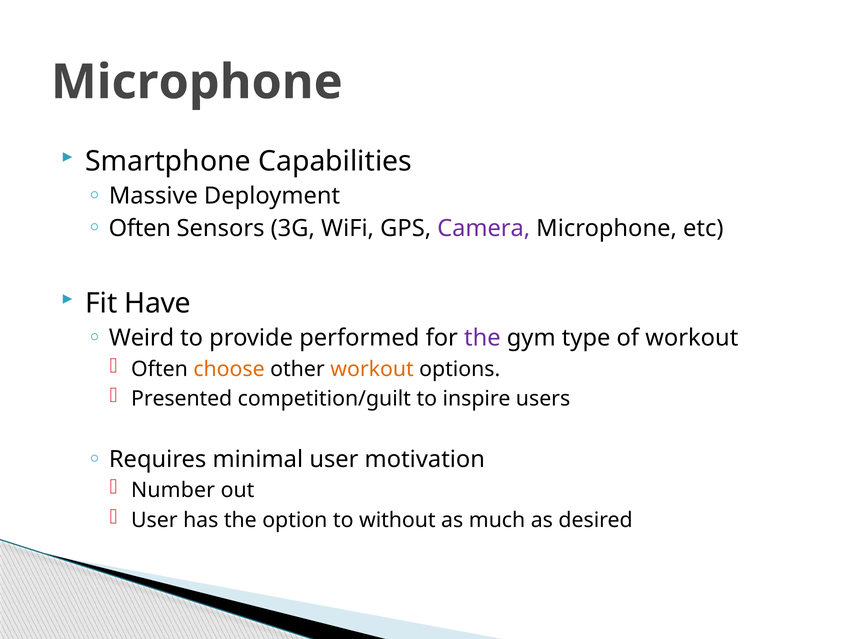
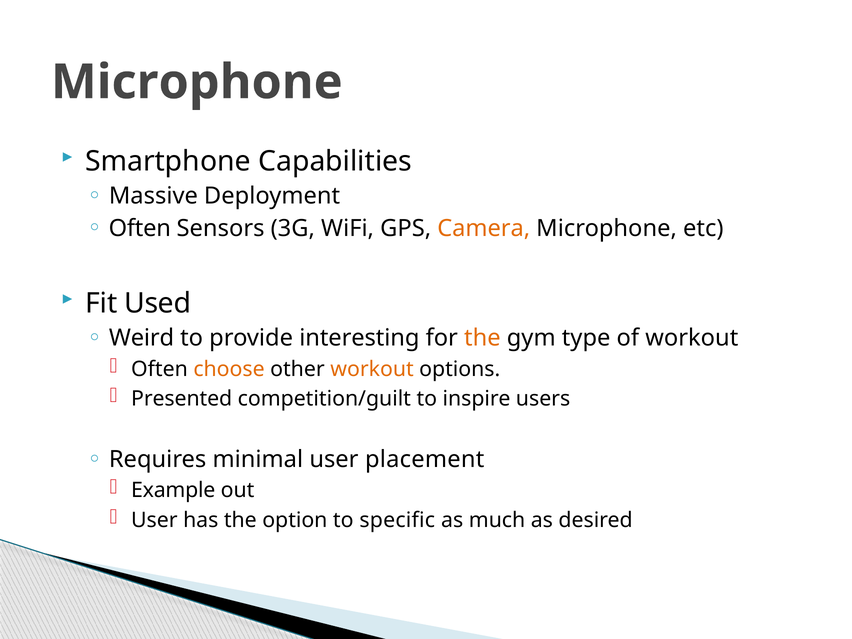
Camera colour: purple -> orange (484, 228)
Have: Have -> Used (158, 303)
performed: performed -> interesting (359, 338)
the colour: purple -> orange (482, 338)
motivation: motivation -> placement (425, 460)
Number: Number -> Example (173, 490)
without: without -> specific (397, 520)
